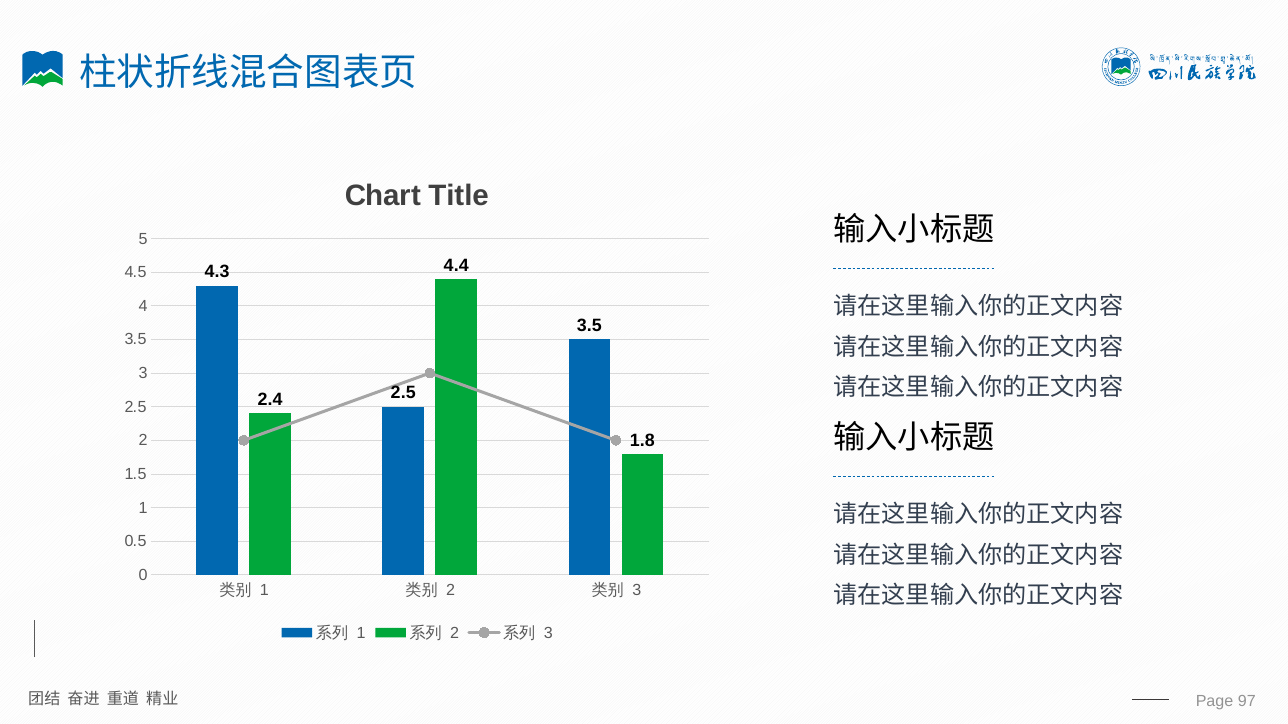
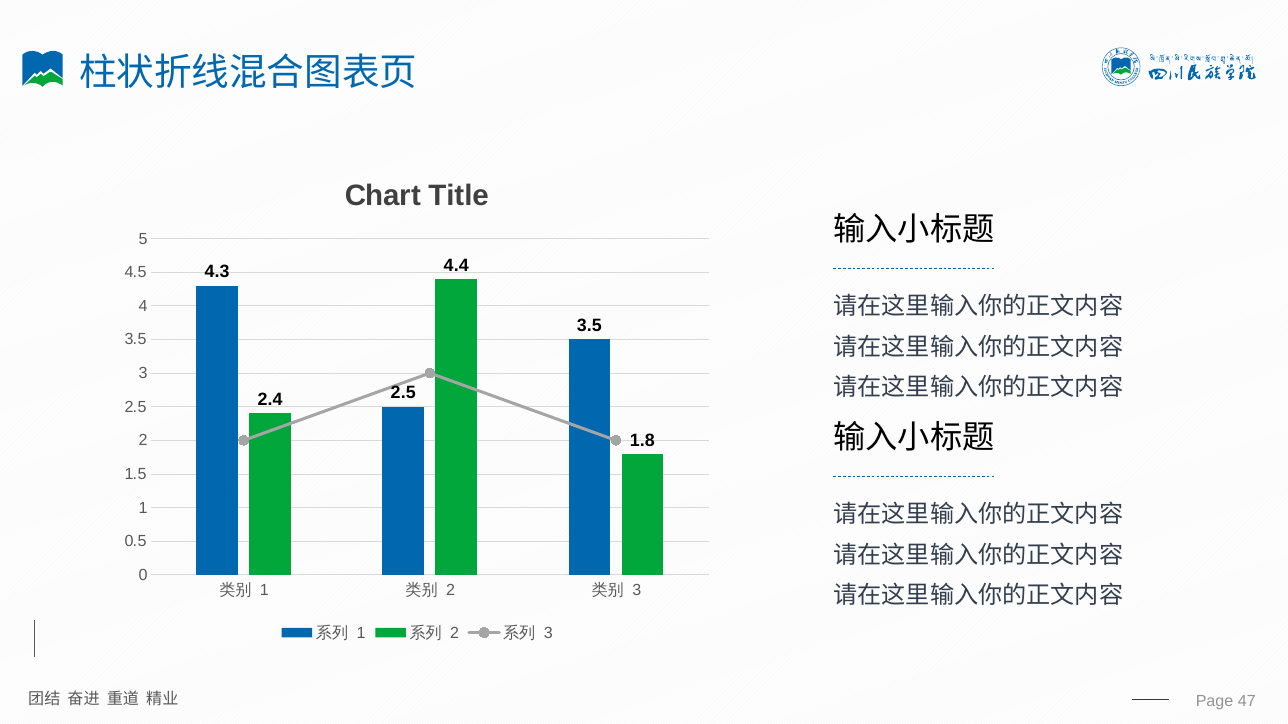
97: 97 -> 47 (1247, 701)
